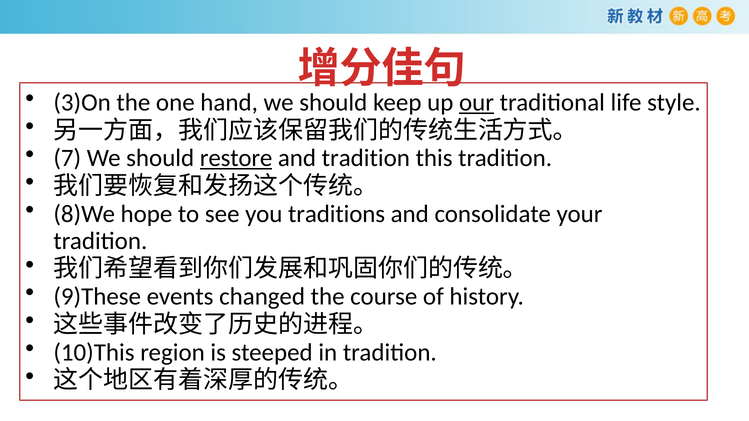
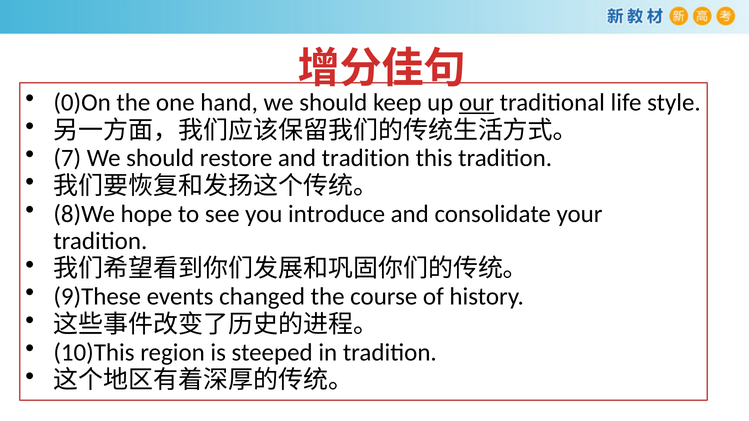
3)On: 3)On -> 0)On (82, 103)
restore underline: present -> none (236, 158)
traditions: traditions -> introduce (337, 214)
